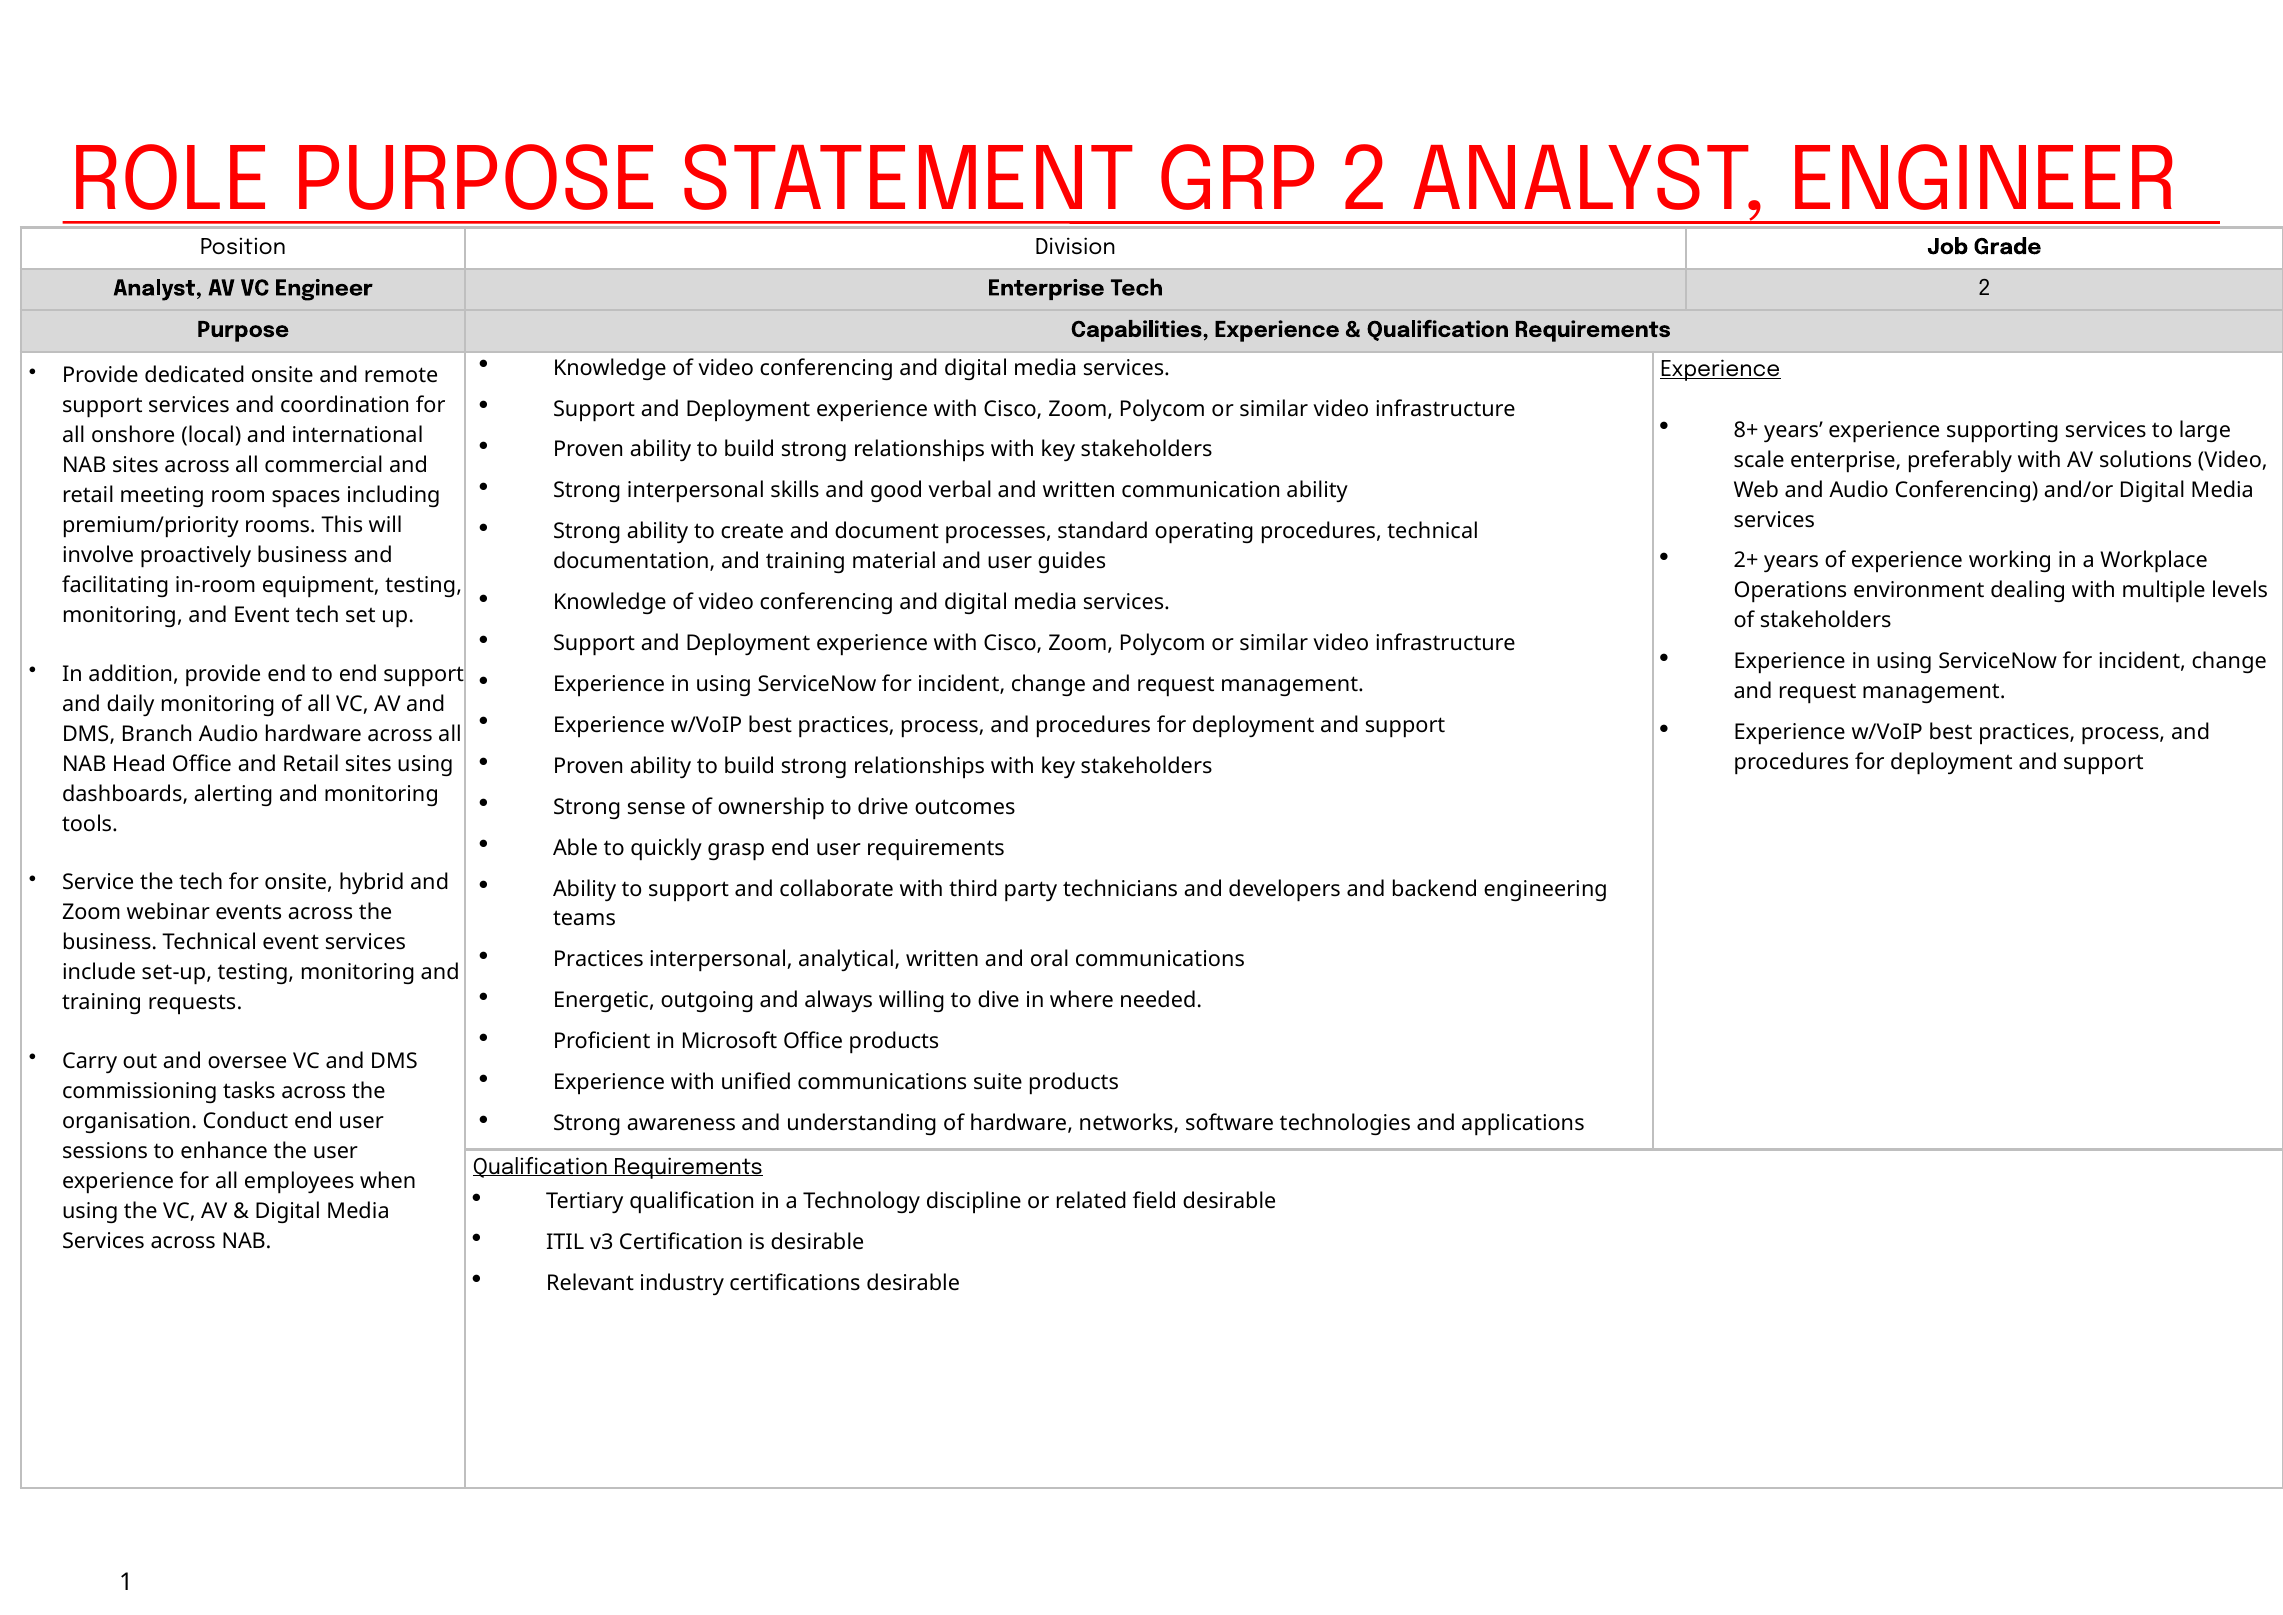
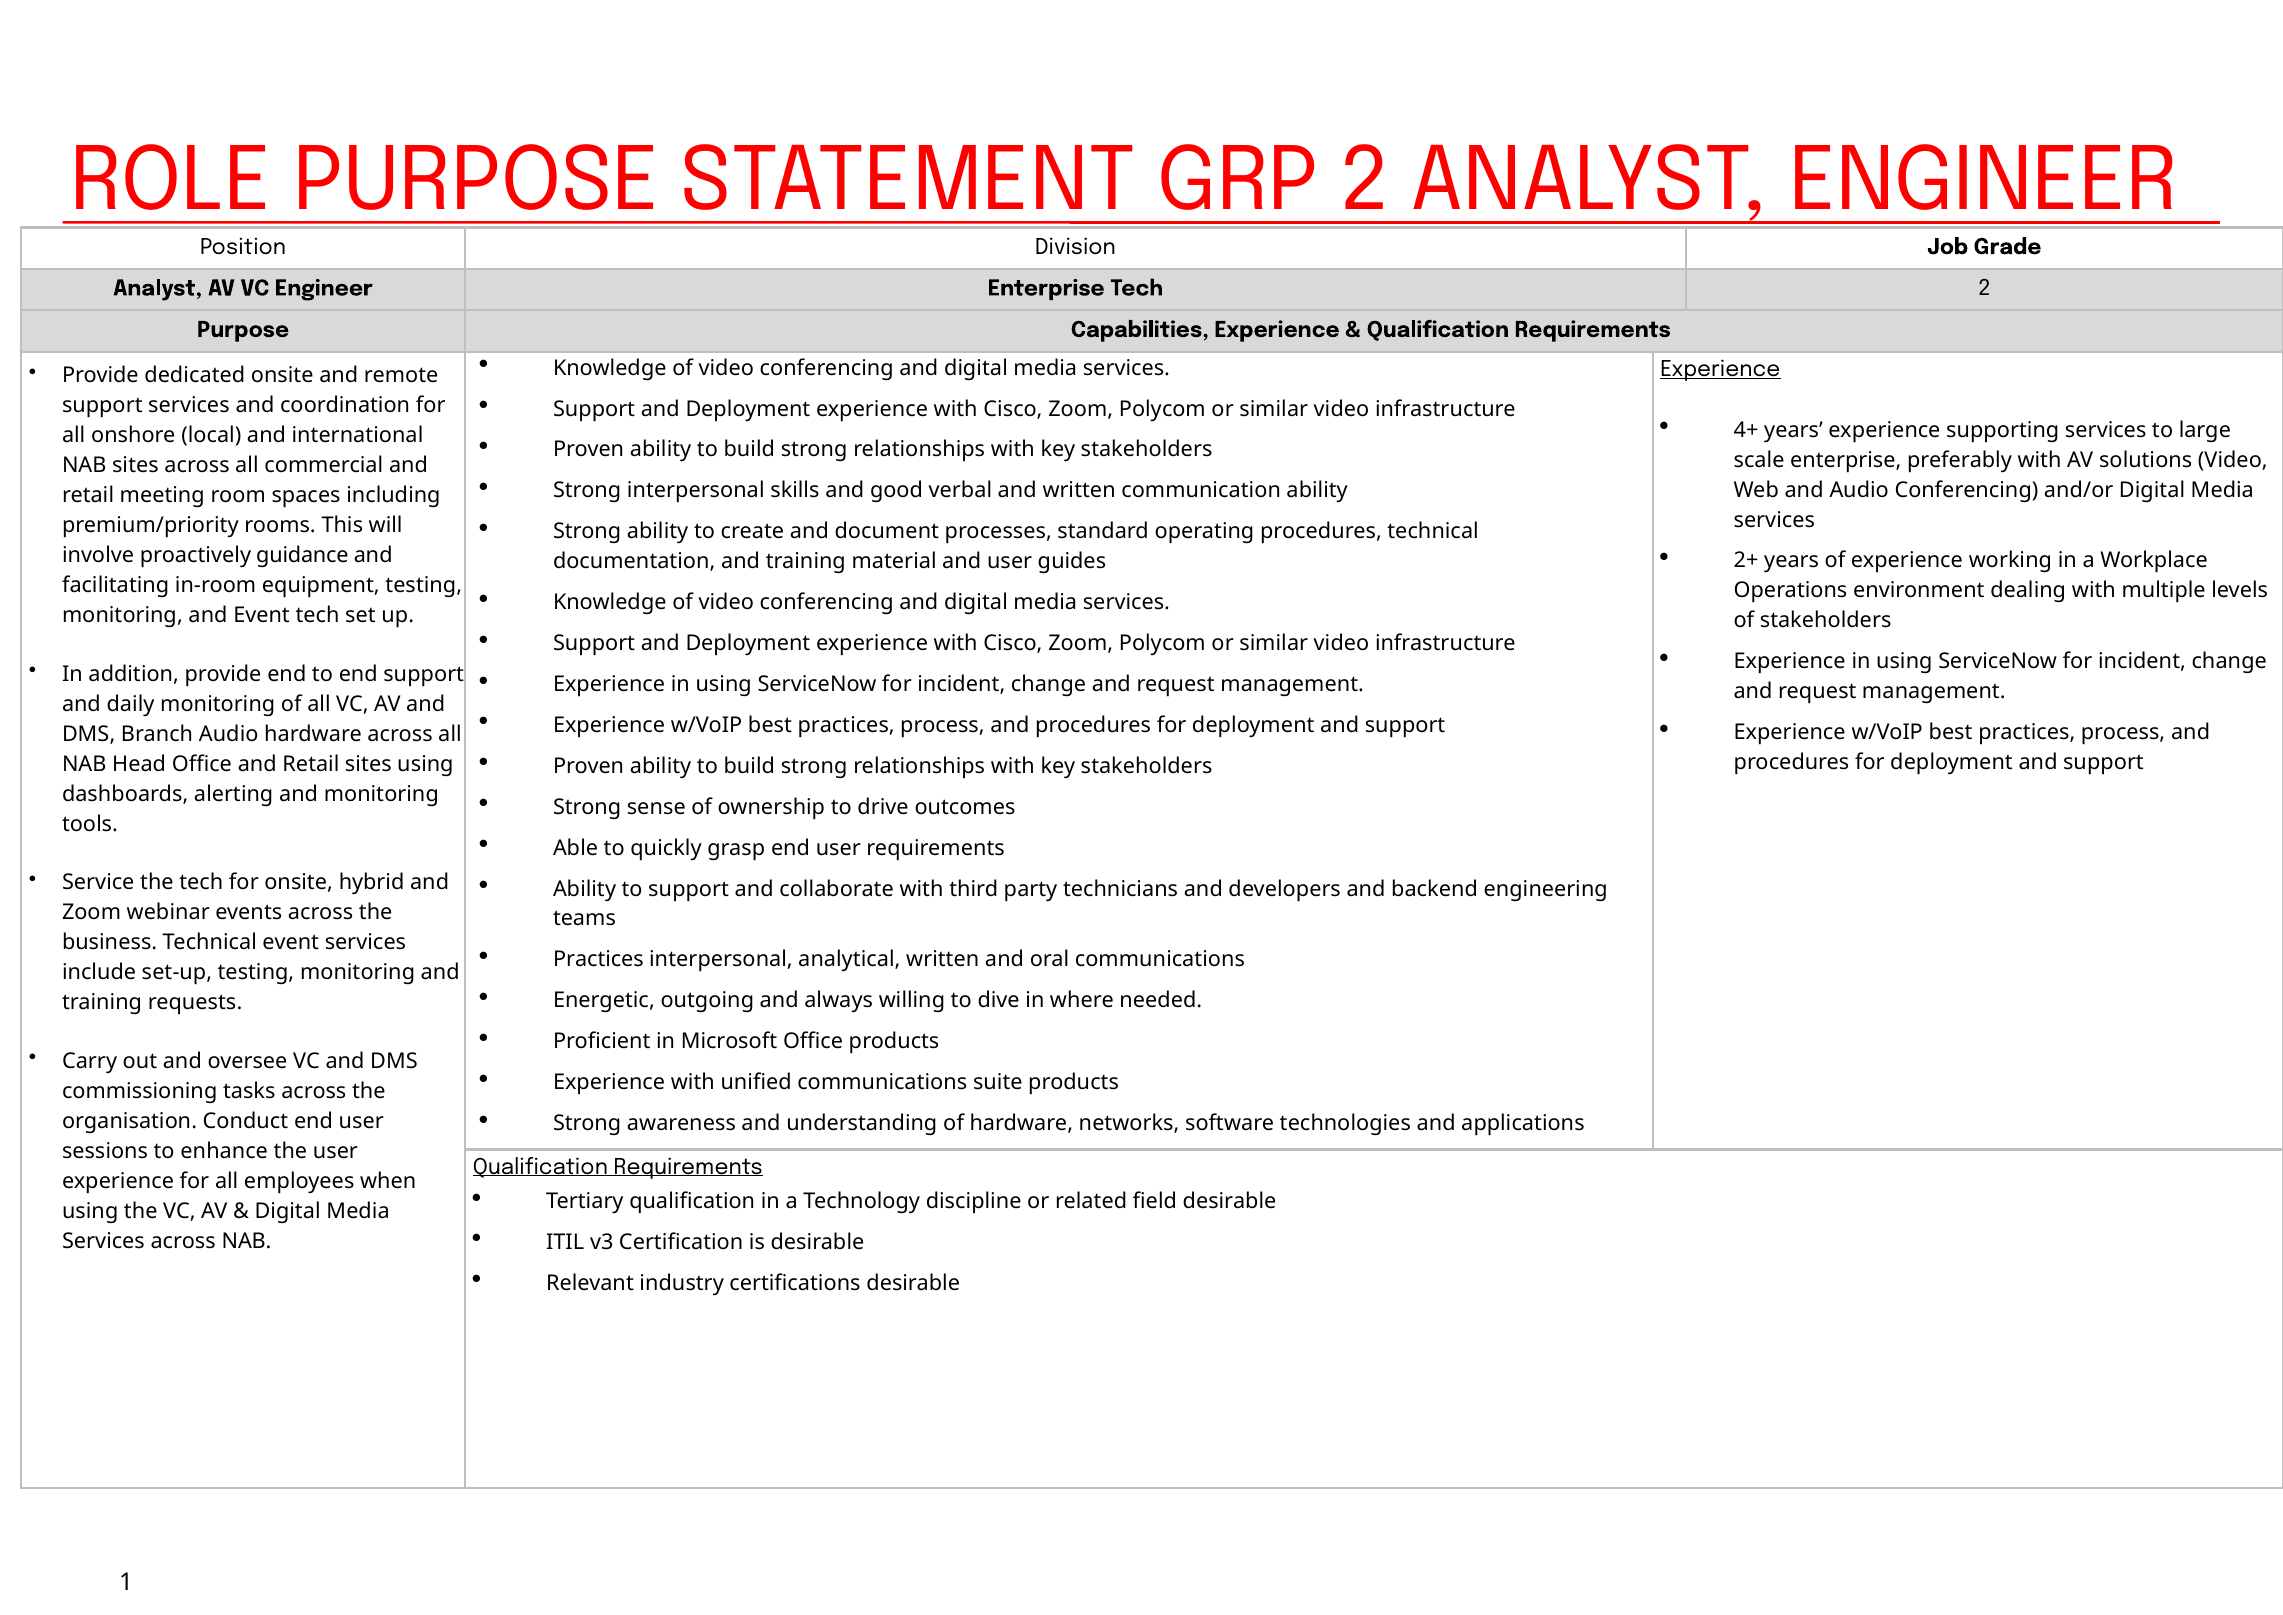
8+: 8+ -> 4+ (1746, 430)
proactively business: business -> guidance (302, 555)
